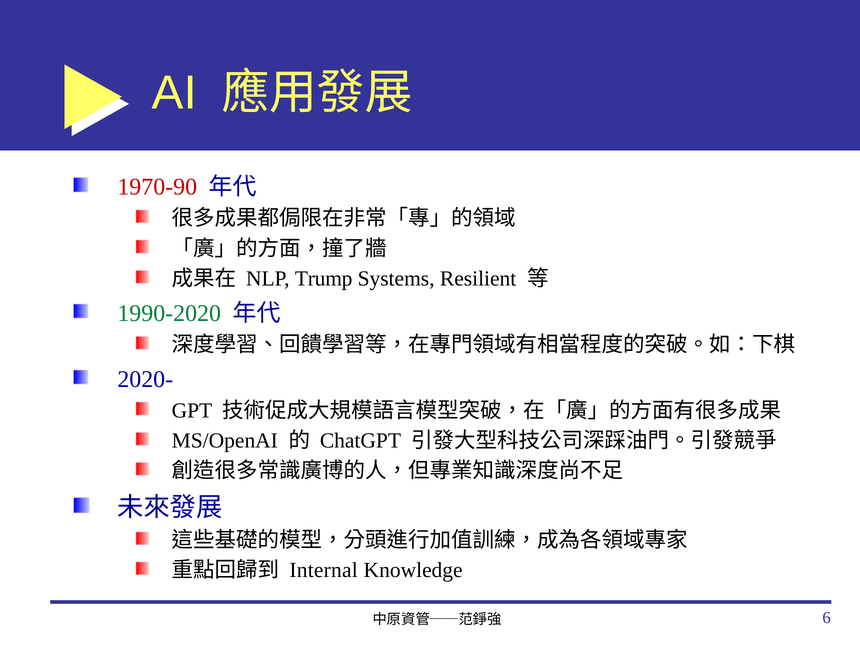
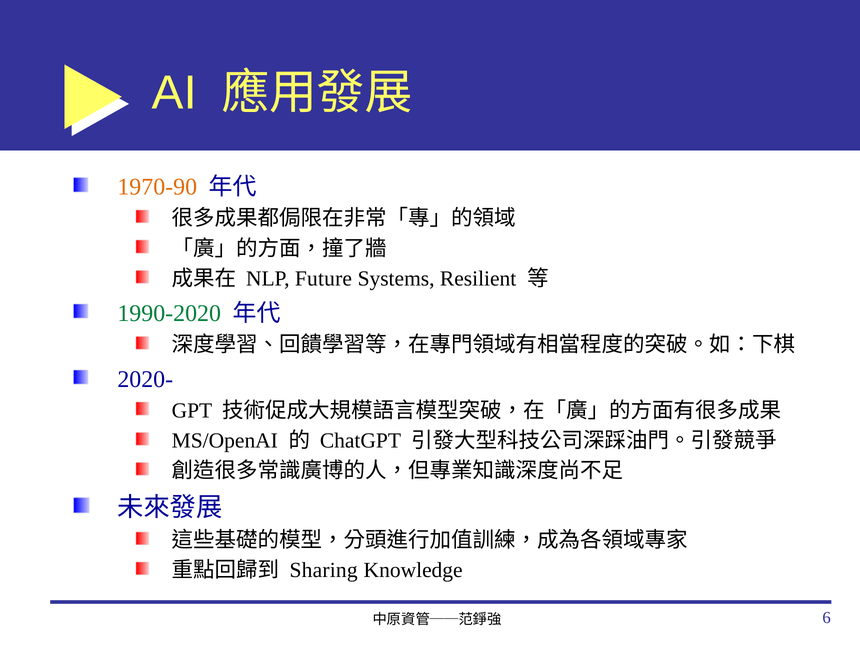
1970-90 colour: red -> orange (157, 187)
Trump: Trump -> Future (323, 279)
Internal: Internal -> Sharing (324, 570)
